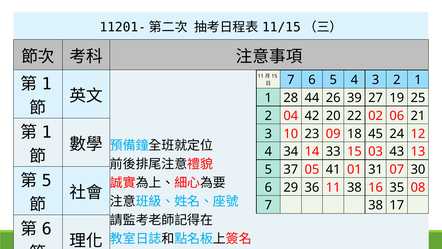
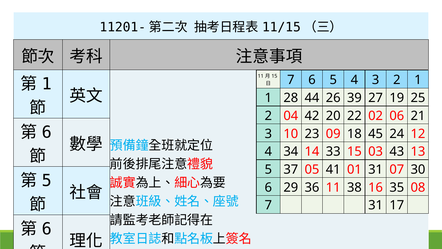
1: 1 -> 6 (47, 132)
7 38: 38 -> 31 (376, 205)
